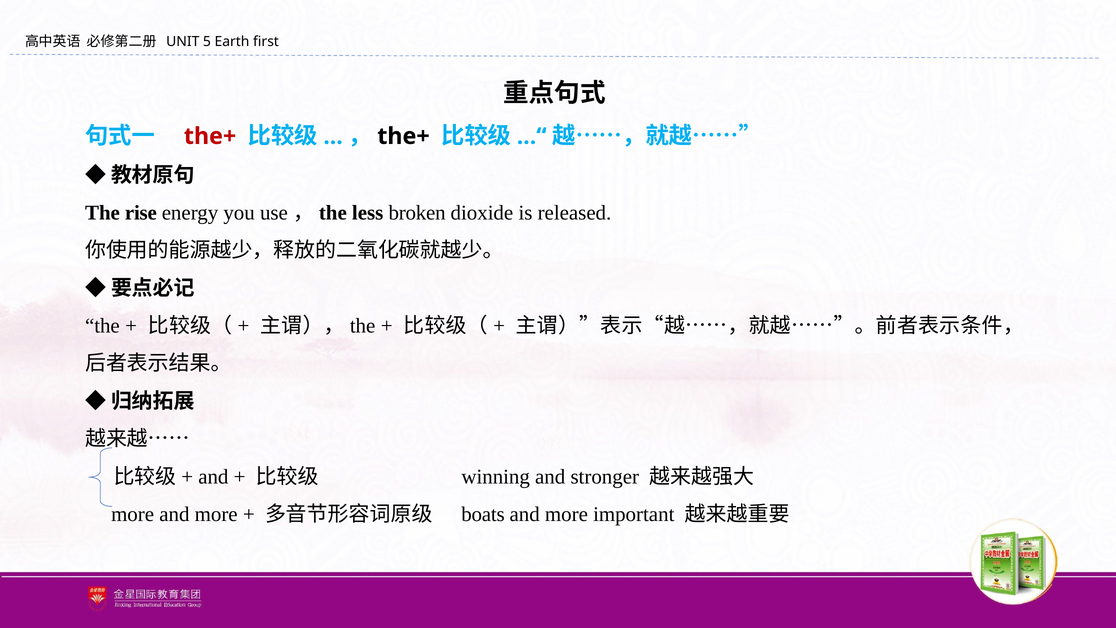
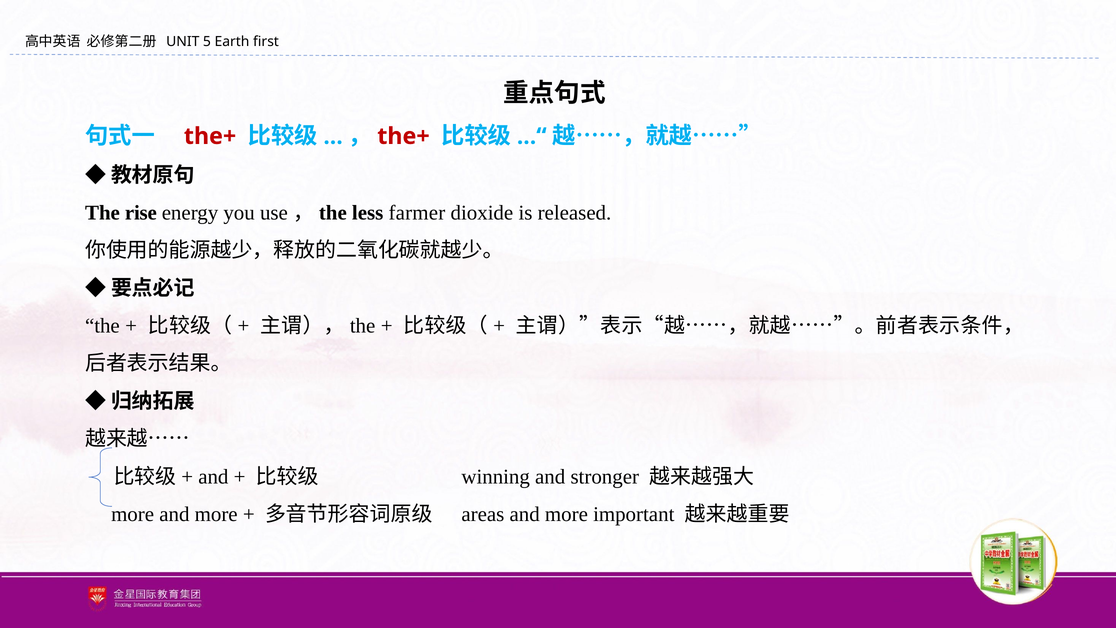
the+ colour: black -> red (403, 136)
broken: broken -> farmer (417, 213)
boats: boats -> areas (483, 514)
